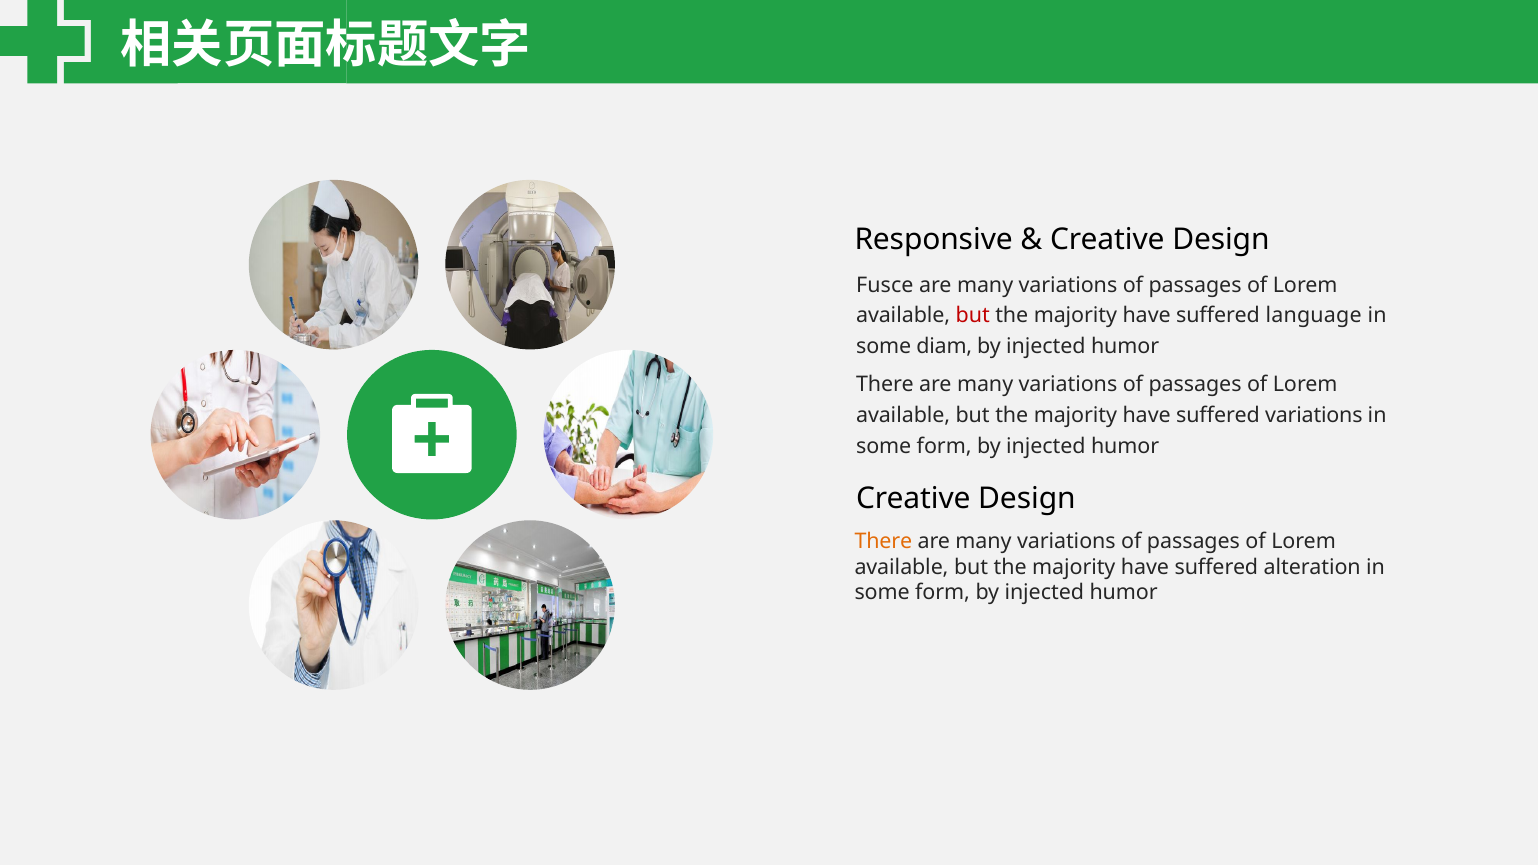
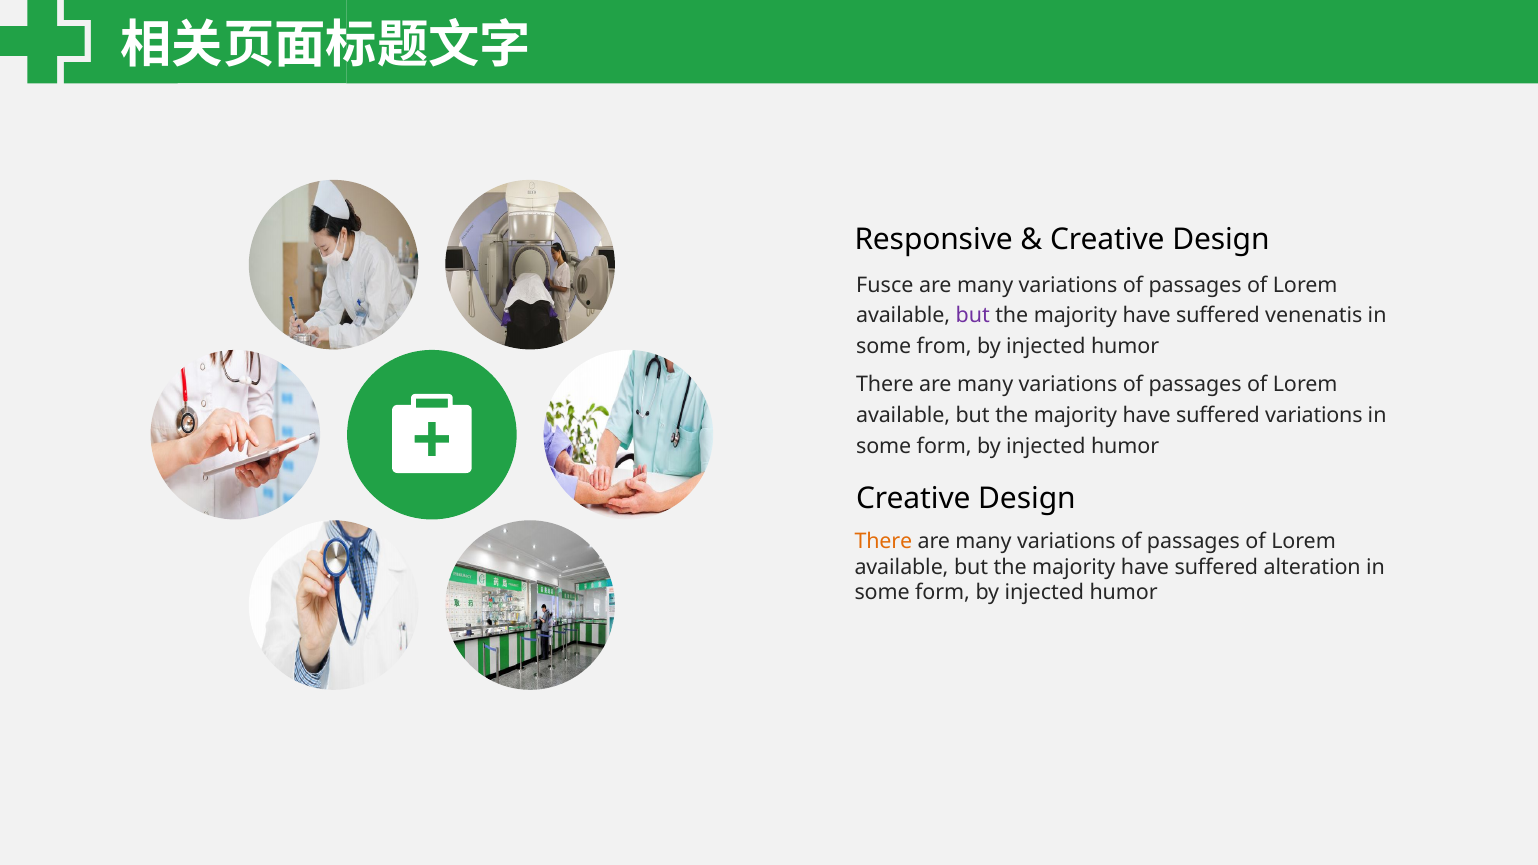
but colour: red -> purple (973, 316)
language: language -> venenatis (1314, 316)
diam: diam -> from (944, 347)
